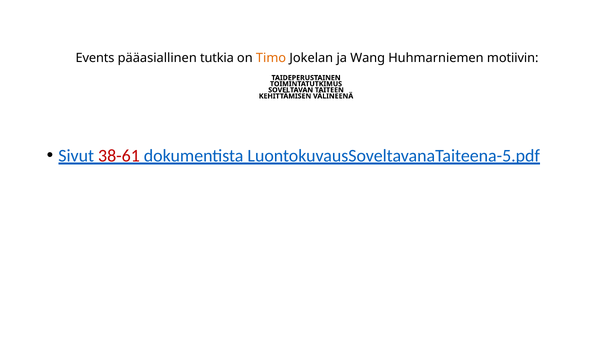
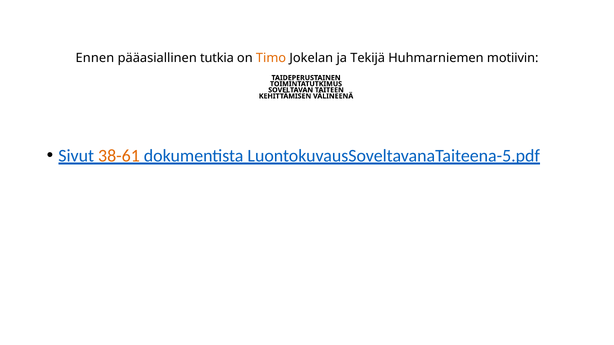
Events: Events -> Ennen (95, 58)
Wang: Wang -> Tekijä (368, 58)
38-61 colour: red -> orange (119, 156)
